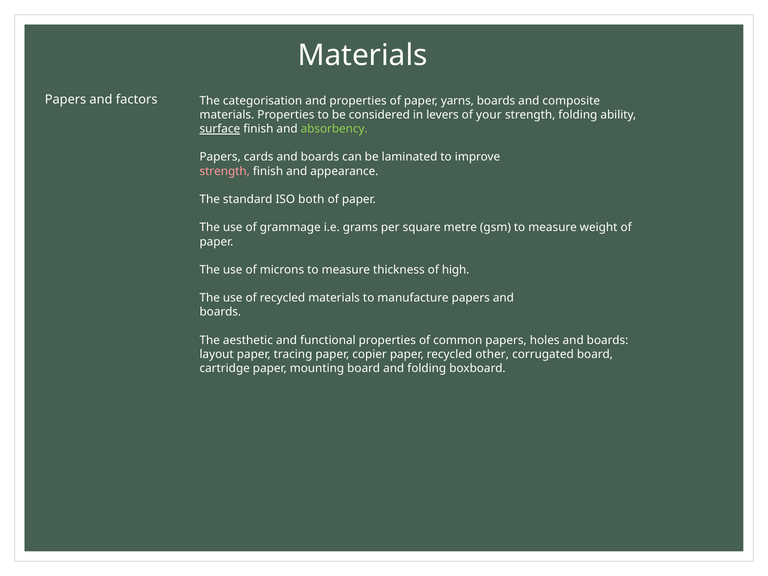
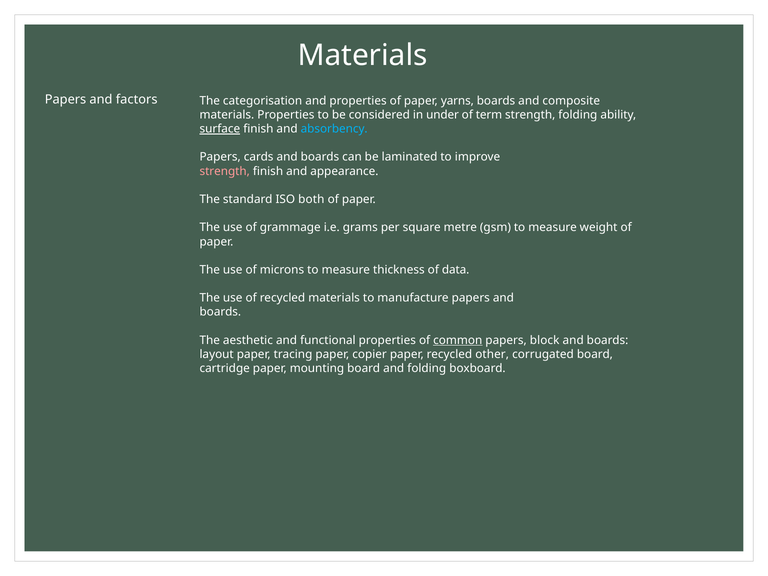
levers: levers -> under (443, 115)
your: your -> term (489, 115)
absorbency colour: light green -> light blue (334, 129)
high: high -> data (456, 270)
common underline: none -> present (458, 340)
holes: holes -> block (545, 340)
